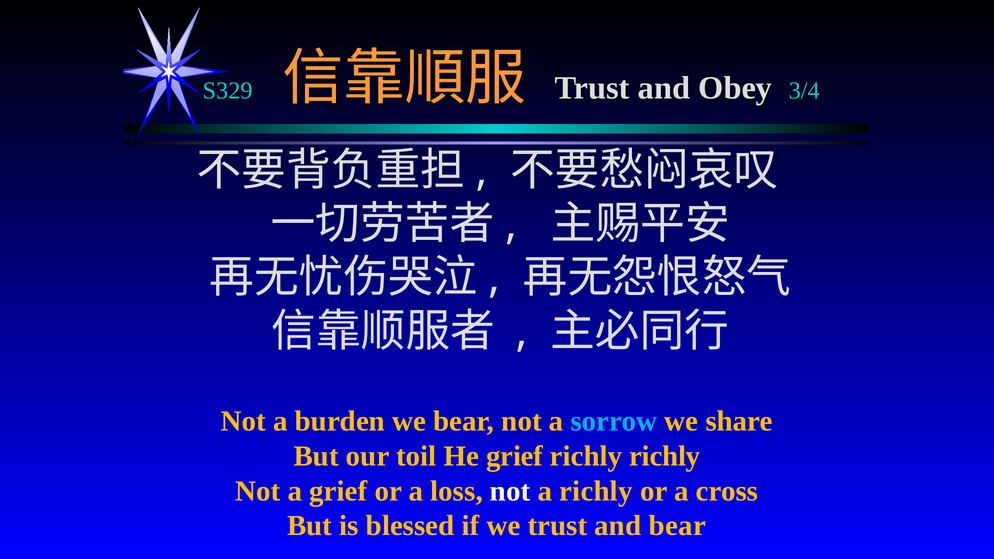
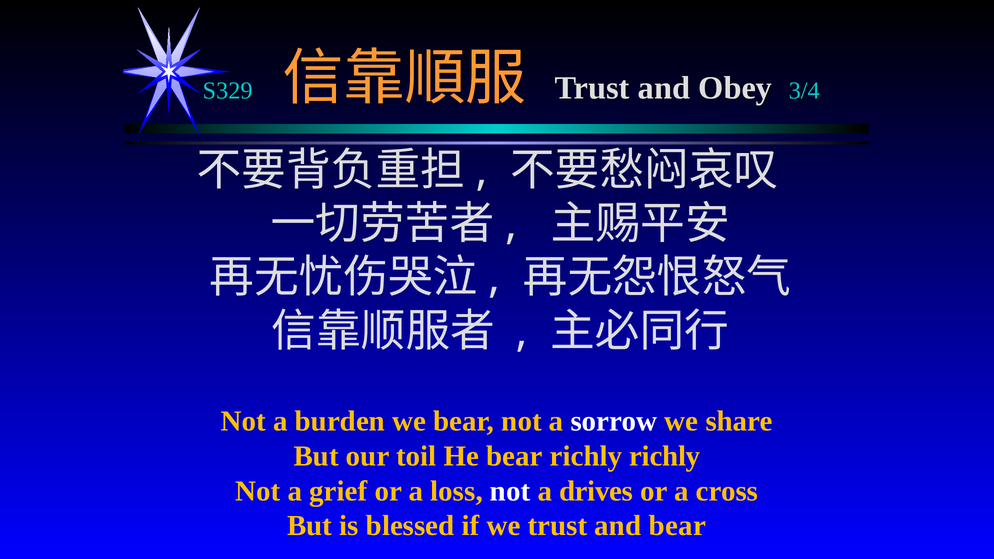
sorrow colour: light blue -> white (614, 421)
He grief: grief -> bear (514, 456)
a richly: richly -> drives (596, 491)
